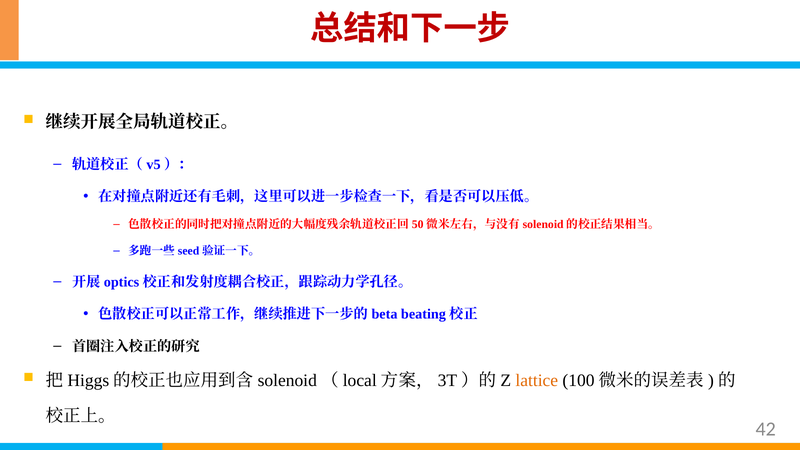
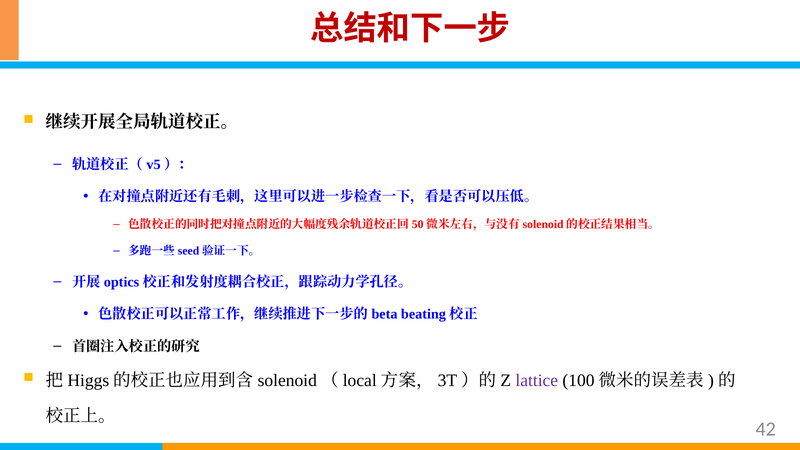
lattice colour: orange -> purple (537, 380)
